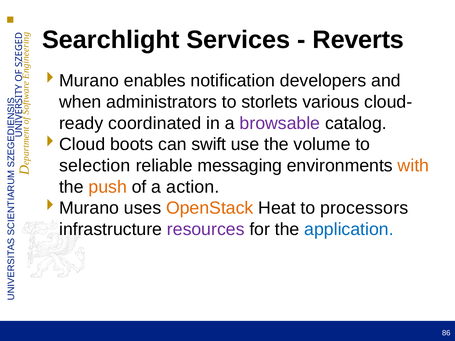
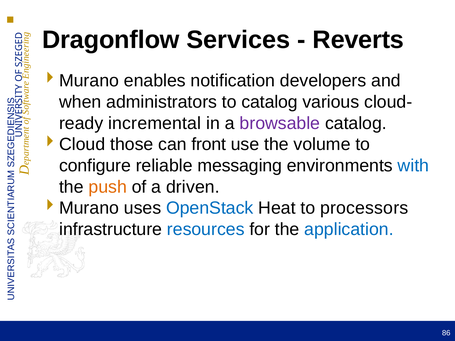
Searchlight: Searchlight -> Dragonflow (111, 40)
to storlets: storlets -> catalog (270, 102)
coordinated: coordinated -> incremental (155, 123)
boots: boots -> those (132, 145)
swift: swift -> front (209, 145)
selection: selection -> configure (95, 166)
with colour: orange -> blue (413, 166)
action: action -> driven (193, 187)
OpenStack colour: orange -> blue (210, 208)
resources colour: purple -> blue (206, 230)
